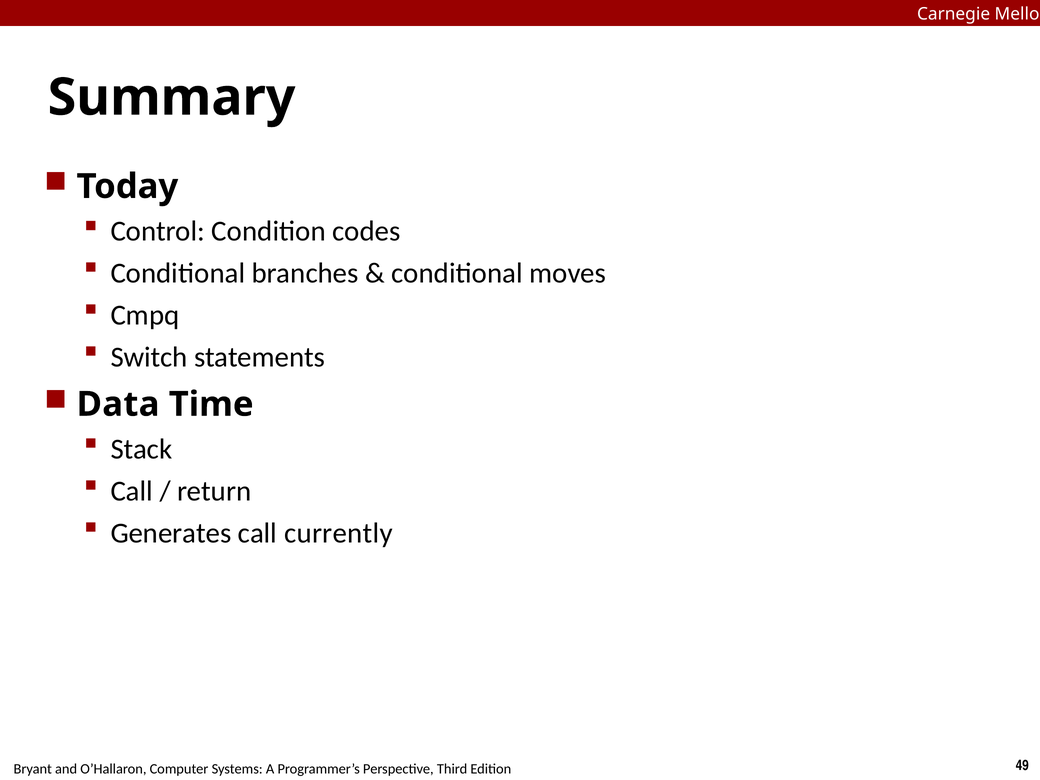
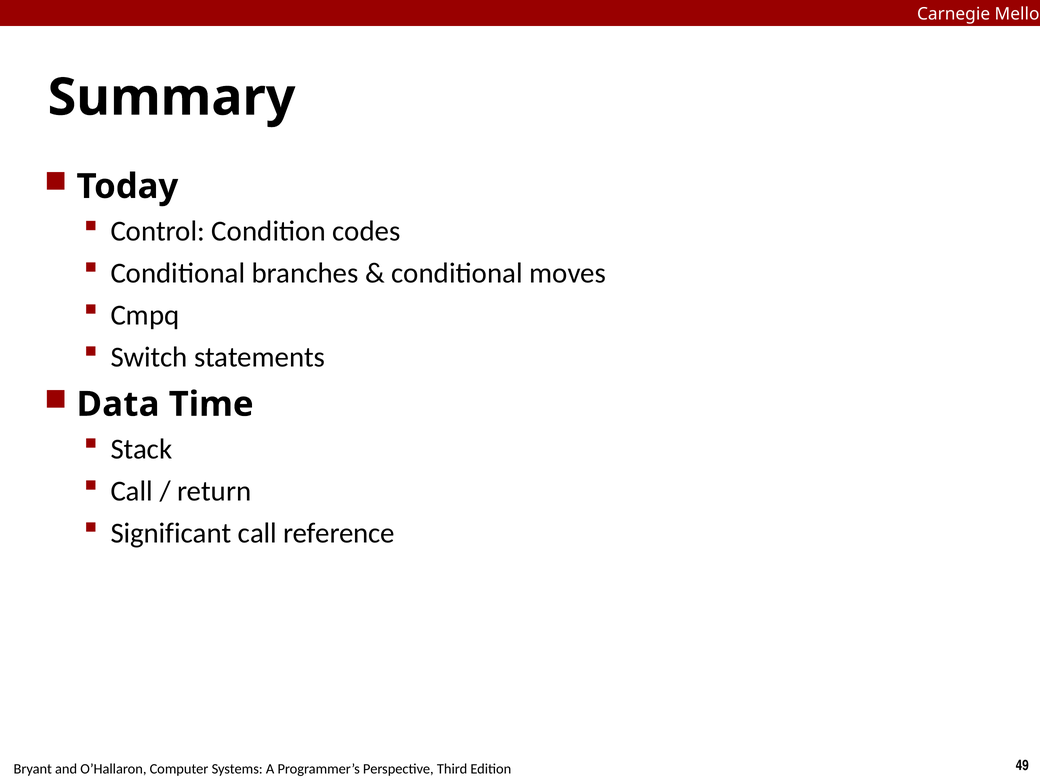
Generates: Generates -> Significant (171, 533)
currently: currently -> reference (339, 533)
